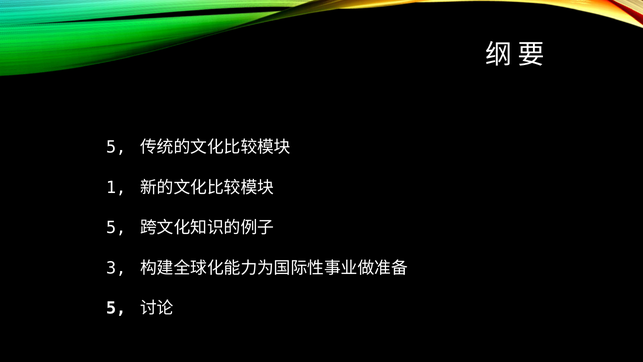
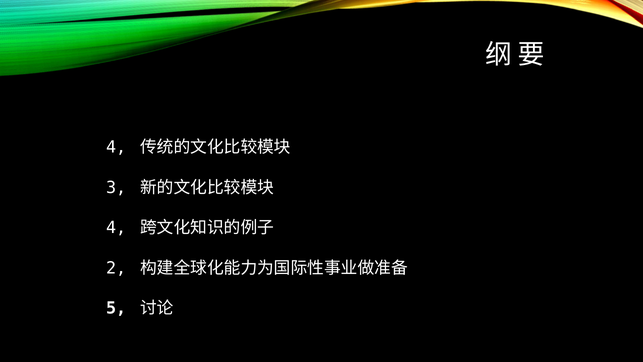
5: 5 -> 4 (116, 147)
1: 1 -> 3 (116, 187)
5: 5 -> 4 (116, 228)
3: 3 -> 2 (116, 268)
